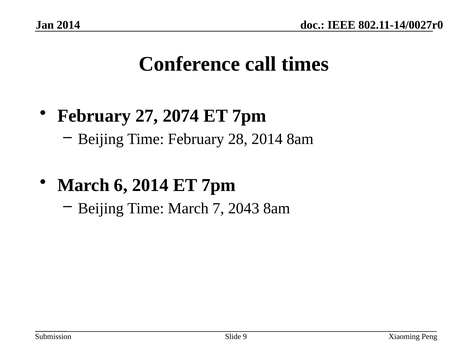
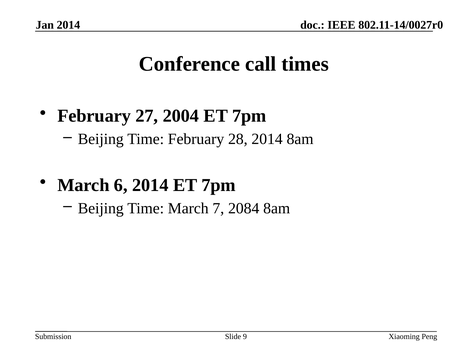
2074: 2074 -> 2004 (181, 116)
2043: 2043 -> 2084 (244, 208)
